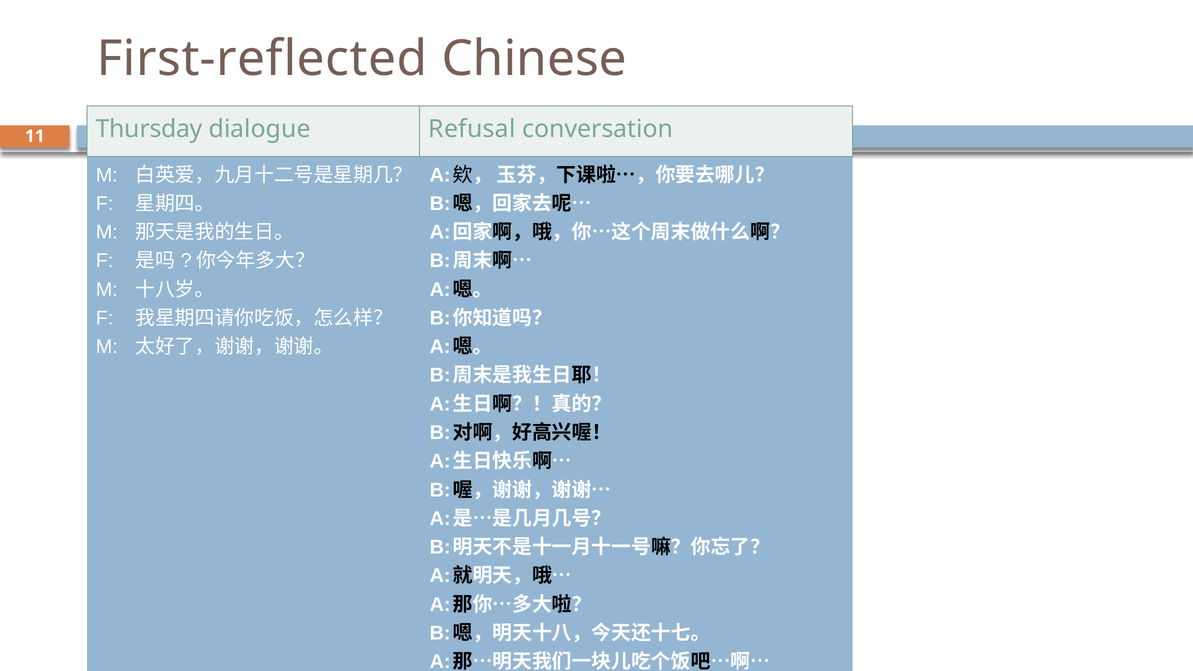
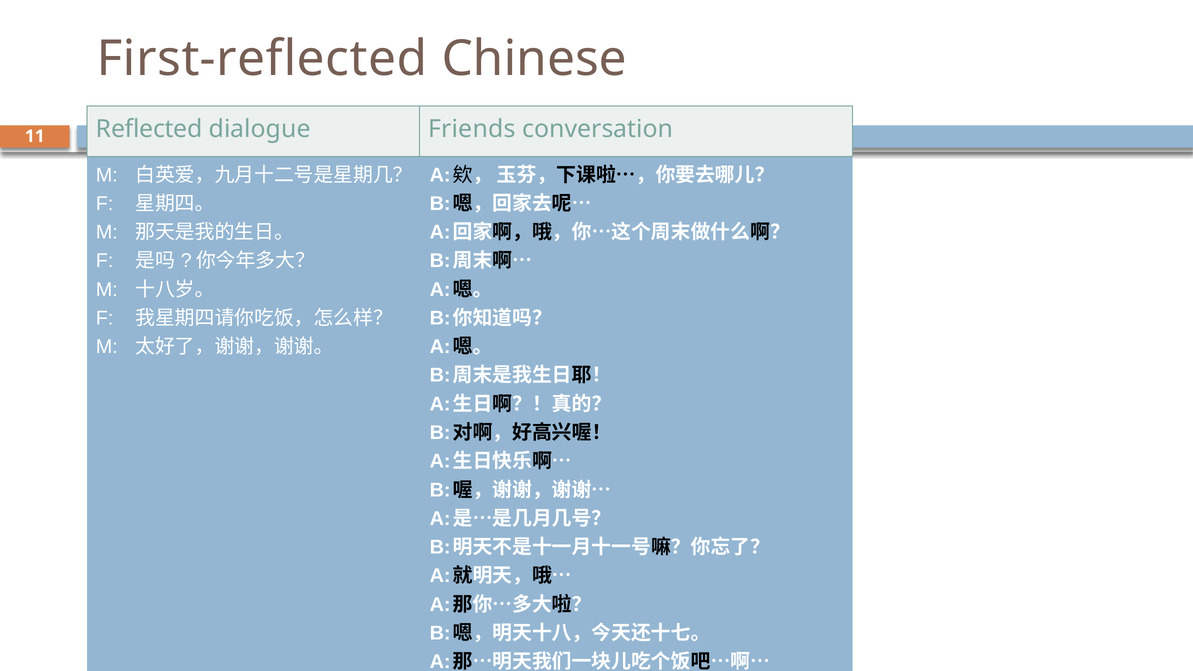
Thursday: Thursday -> Reflected (149, 129)
Refusal: Refusal -> Friends (472, 129)
